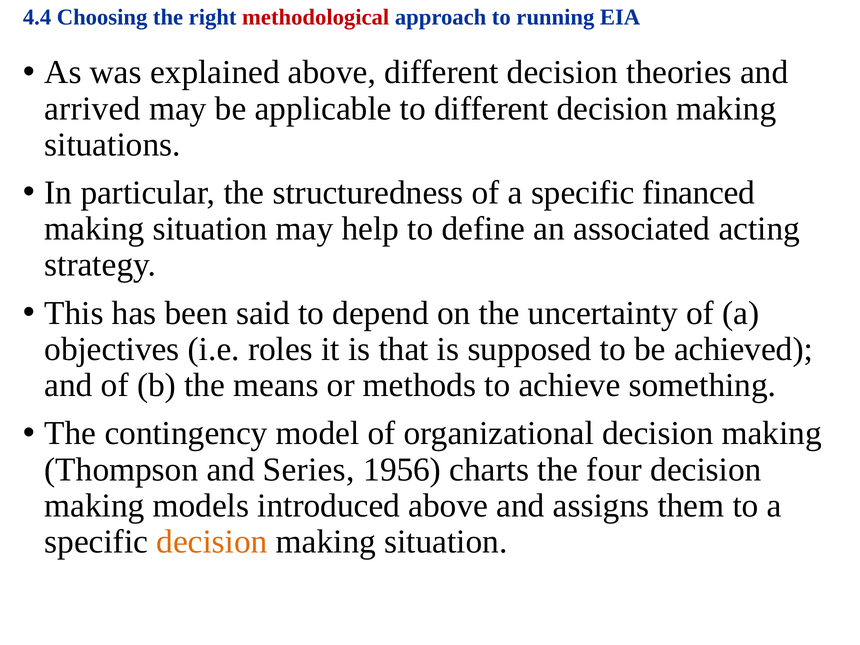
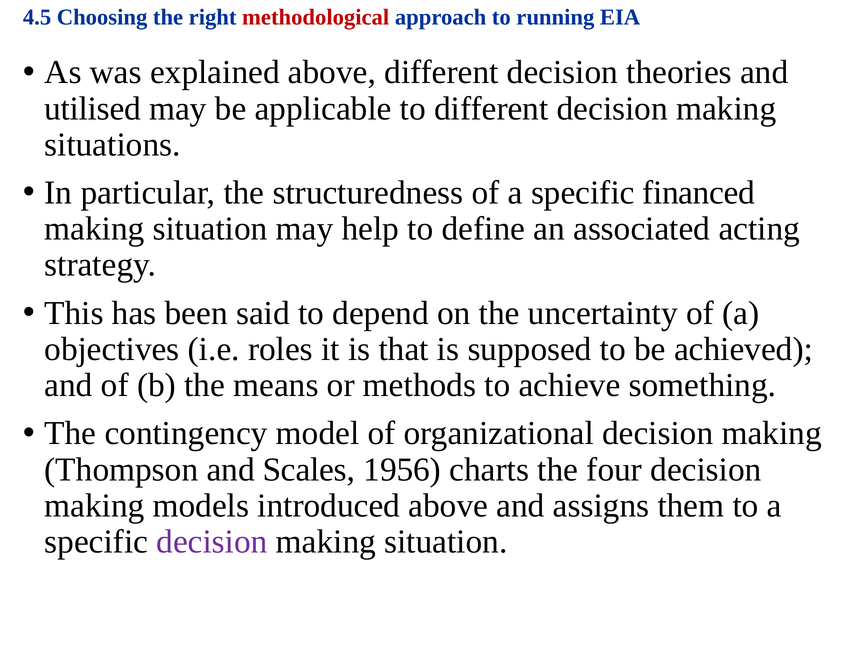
4.4: 4.4 -> 4.5 (37, 17)
arrived: arrived -> utilised (93, 108)
Series: Series -> Scales (309, 469)
decision colour: orange -> purple (212, 542)
